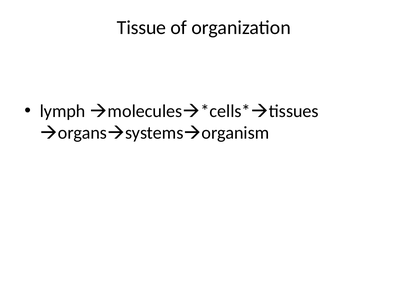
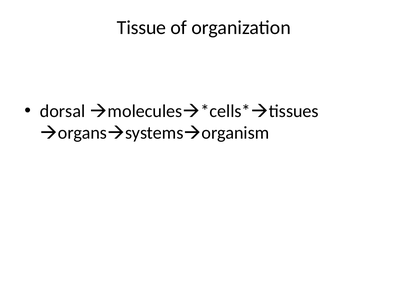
lymph: lymph -> dorsal (63, 111)
